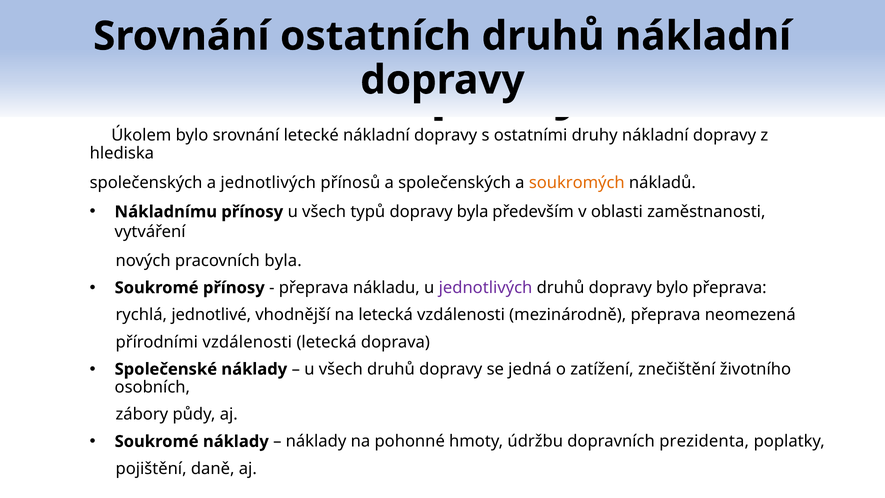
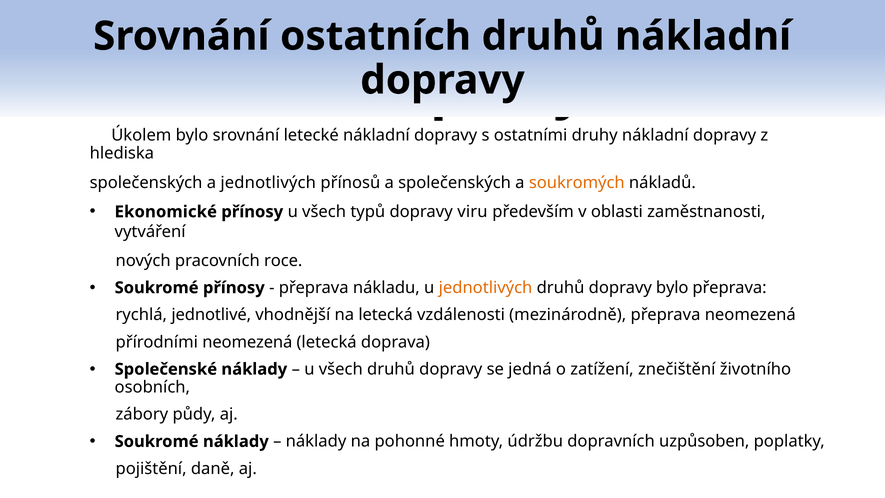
Nákladnímu: Nákladnímu -> Ekonomické (166, 212)
dopravy byla: byla -> viru (472, 212)
pracovních byla: byla -> roce (283, 261)
jednotlivých colour: purple -> orange (486, 288)
přírodními vzdálenosti: vzdálenosti -> neomezená (247, 342)
prezidenta: prezidenta -> uzpůsoben (704, 441)
